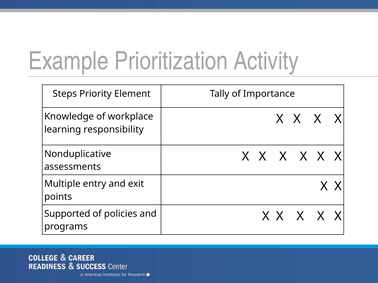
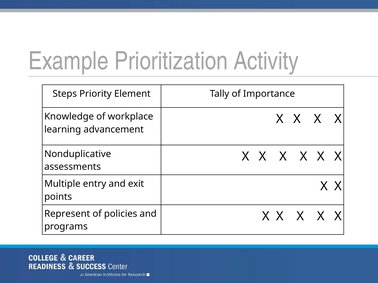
responsibility: responsibility -> advancement (114, 130)
Supported: Supported -> Represent (67, 214)
